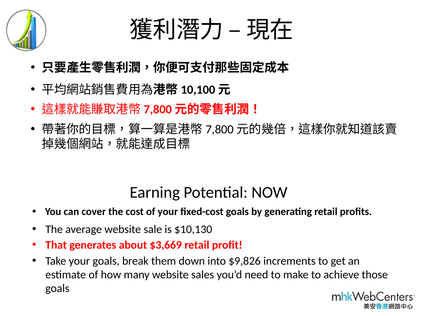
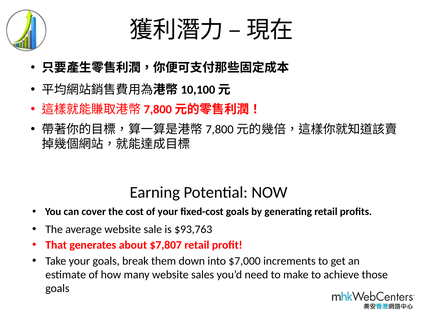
$10,130: $10,130 -> $93,763 (193, 230)
$3,669: $3,669 -> $7,807 (166, 246)
$9,826: $9,826 -> $7,000 (245, 261)
